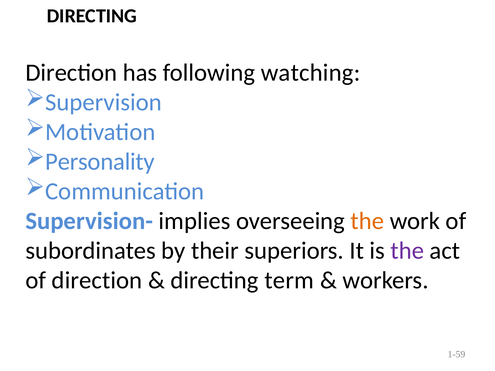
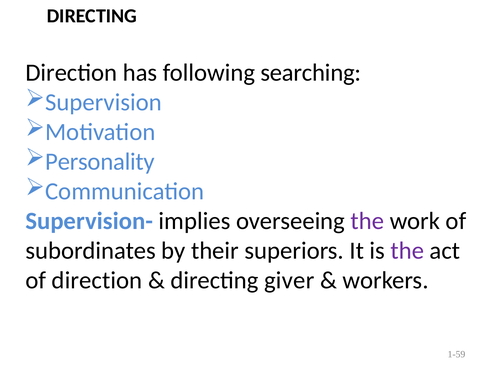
watching: watching -> searching (311, 73)
the colour: orange -> purple (367, 221)
term: term -> giver (289, 281)
